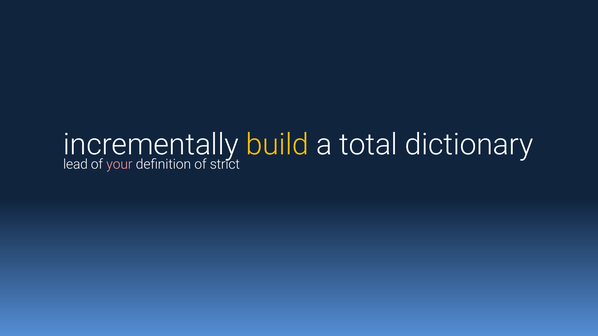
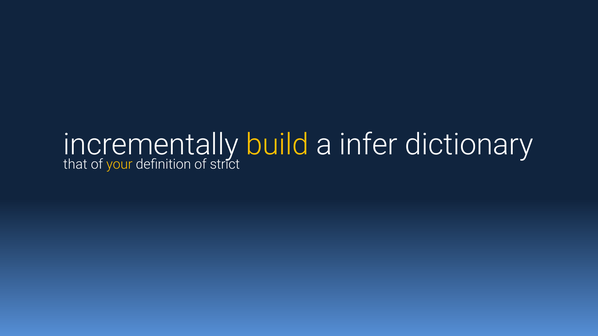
total: total -> infer (368, 145)
lead: lead -> that (75, 164)
your colour: pink -> yellow (119, 164)
